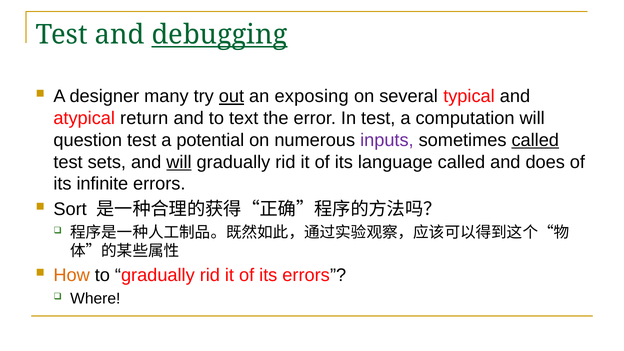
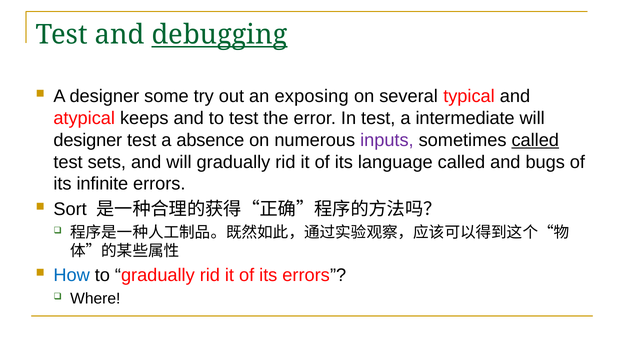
many: many -> some (166, 96)
out underline: present -> none (231, 96)
return: return -> keeps (144, 118)
to text: text -> test (244, 118)
computation: computation -> intermediate (465, 118)
question: question -> designer (88, 140)
potential: potential -> absence (210, 140)
will underline: present -> none (179, 162)
does: does -> bugs (545, 162)
How colour: orange -> blue (72, 275)
